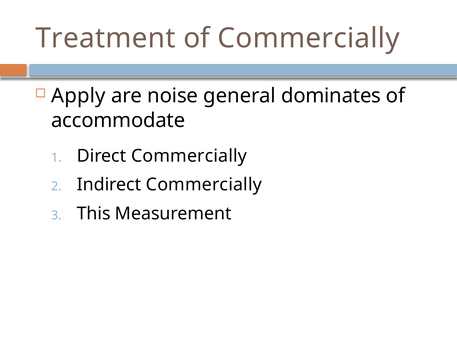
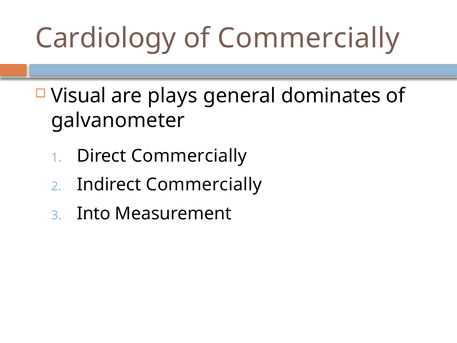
Treatment: Treatment -> Cardiology (106, 38)
Apply: Apply -> Visual (79, 96)
noise: noise -> plays (173, 96)
accommodate: accommodate -> galvanometer (118, 120)
This: This -> Into (94, 214)
